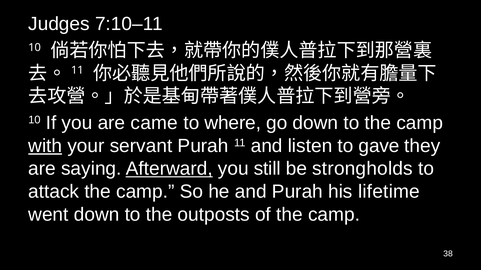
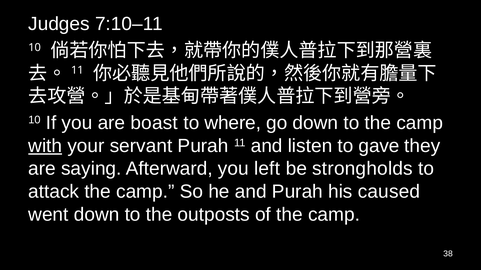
came: came -> boast (154, 123)
Afterward underline: present -> none (169, 169)
still: still -> left (267, 169)
lifetime: lifetime -> caused (389, 192)
